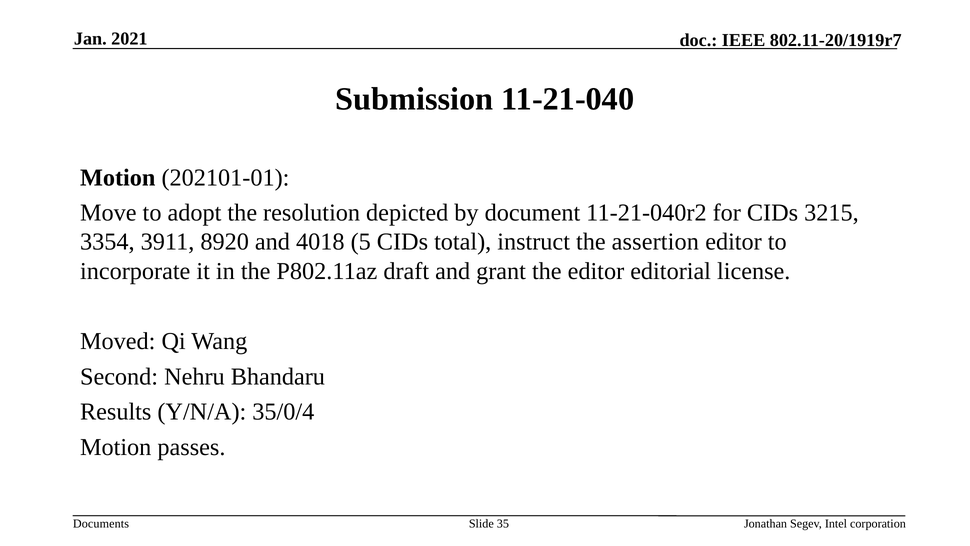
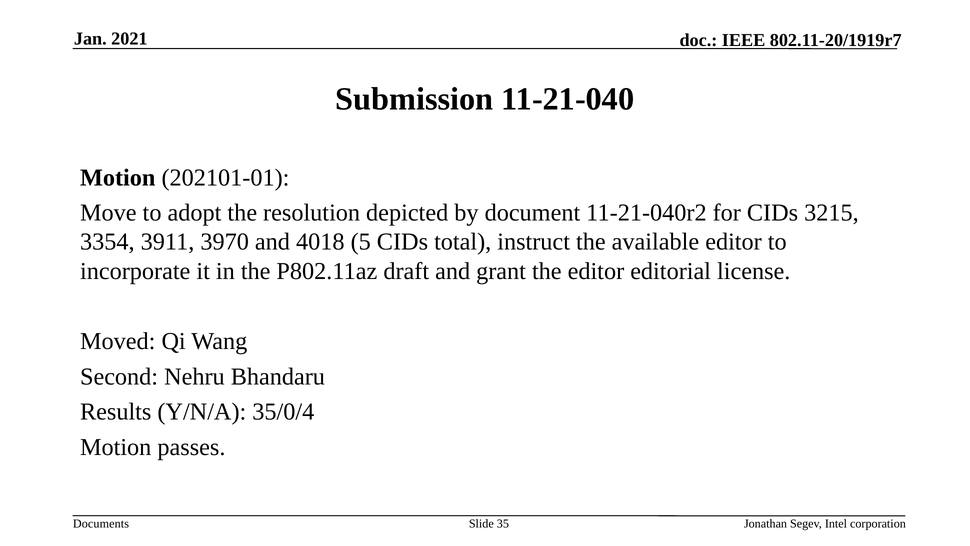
8920: 8920 -> 3970 (225, 242)
assertion: assertion -> available (655, 242)
